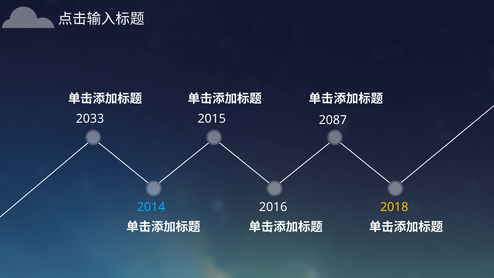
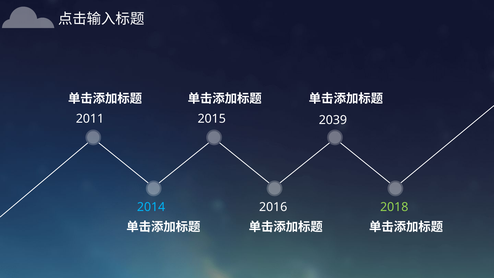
2033: 2033 -> 2011 (90, 119)
2087: 2087 -> 2039 (333, 120)
2018 colour: yellow -> light green (394, 207)
